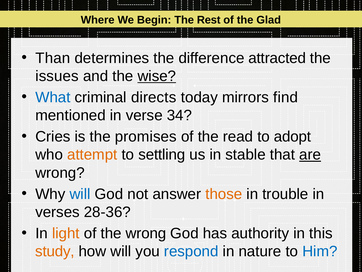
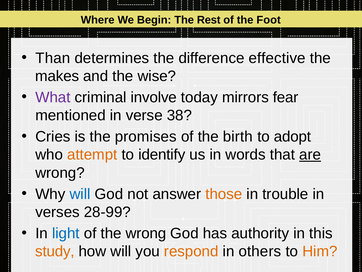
Glad: Glad -> Foot (269, 20)
attracted: attracted -> effective (277, 58)
issues: issues -> makes (57, 76)
wise underline: present -> none (157, 76)
What colour: blue -> purple (53, 97)
directs: directs -> involve (154, 97)
find: find -> fear (286, 97)
34: 34 -> 38 (179, 115)
read: read -> birth (238, 136)
settling: settling -> identify (162, 154)
stable: stable -> words (246, 154)
28-36: 28-36 -> 28-99 (107, 212)
light colour: orange -> blue (66, 233)
respond colour: blue -> orange (191, 251)
nature: nature -> others (260, 251)
Him colour: blue -> orange (320, 251)
